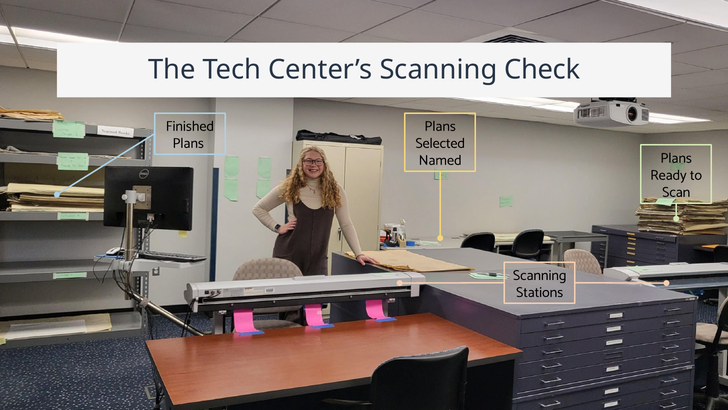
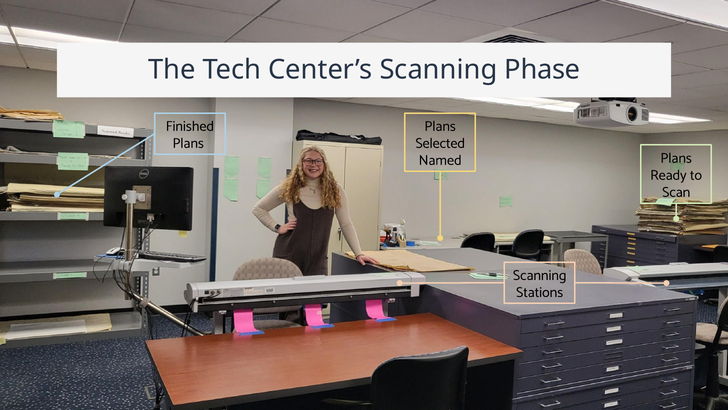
Check: Check -> Phase (542, 70)
